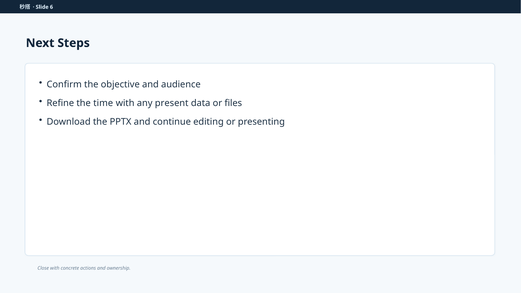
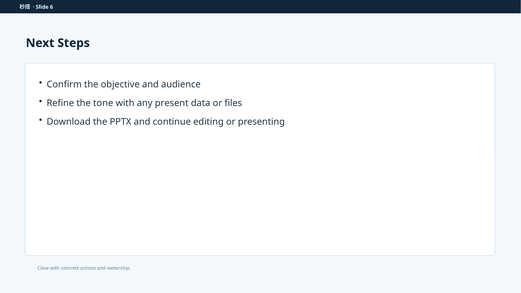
time: time -> tone (103, 103)
